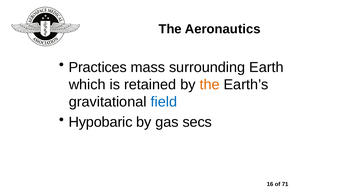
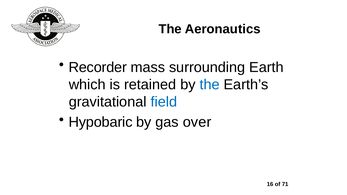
Practices: Practices -> Recorder (98, 67)
the colour: orange -> blue (210, 85)
secs: secs -> over (197, 122)
